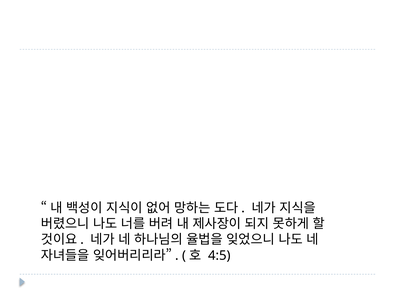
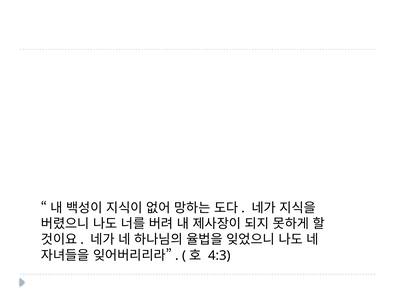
4:5: 4:5 -> 4:3 (219, 256)
